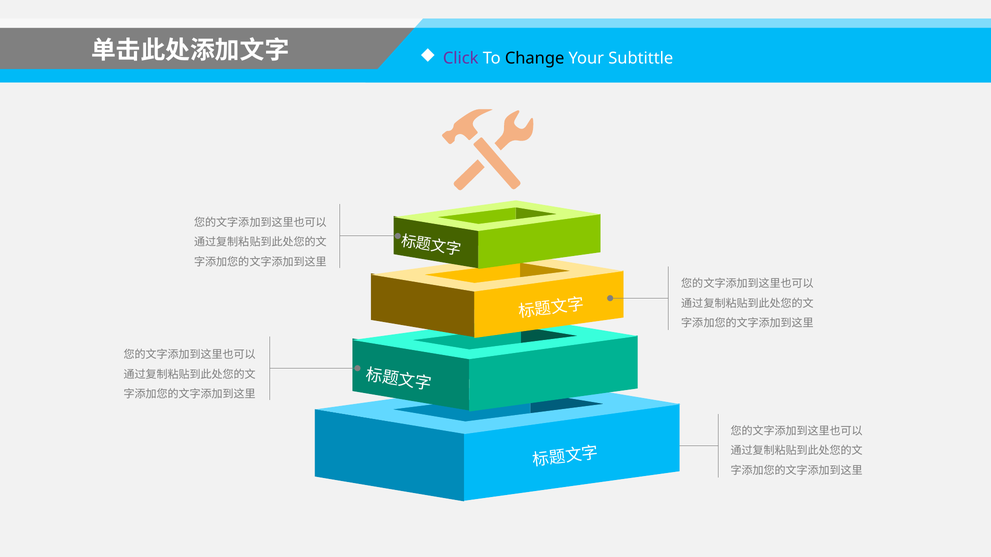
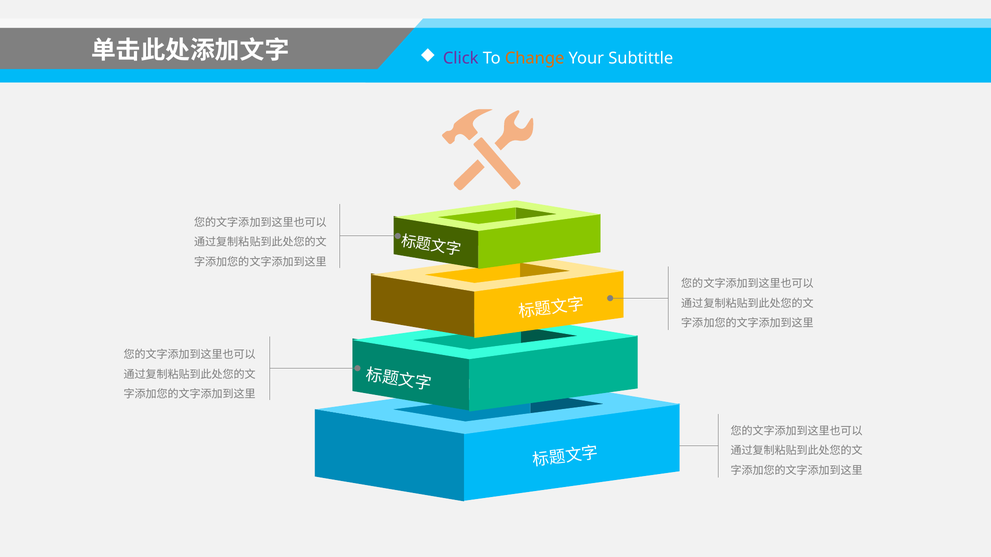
Change colour: black -> orange (535, 58)
